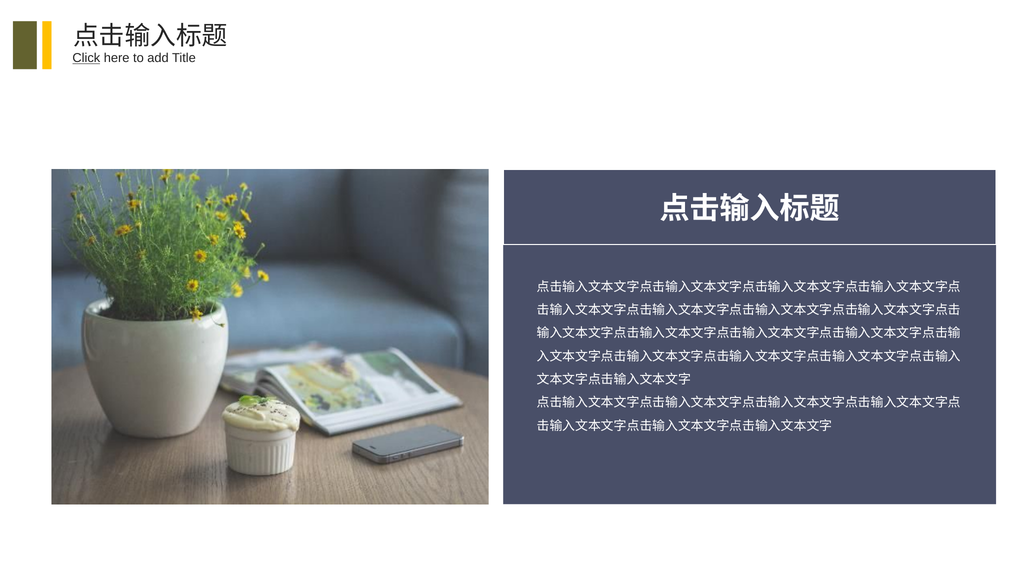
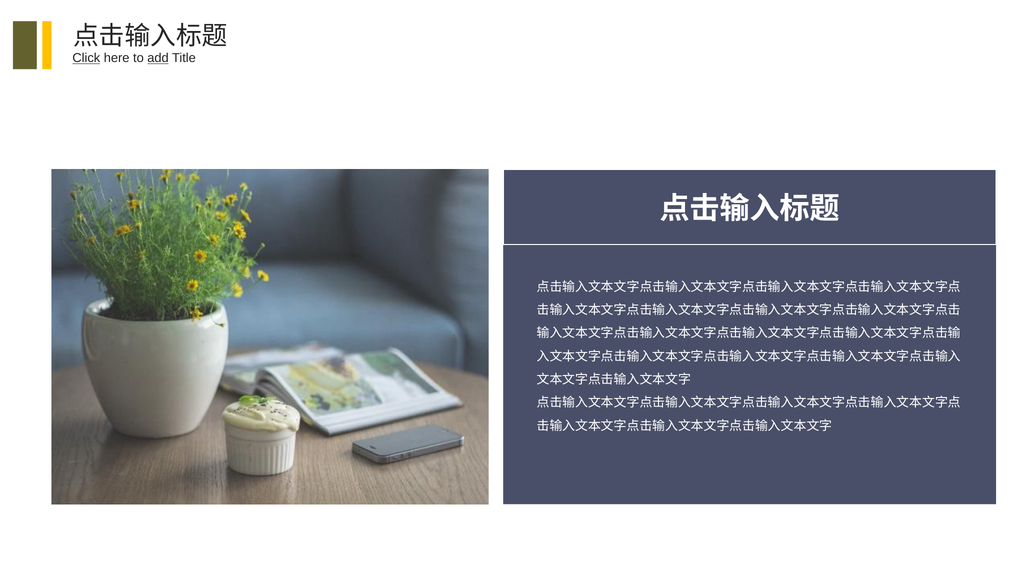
add underline: none -> present (158, 58)
